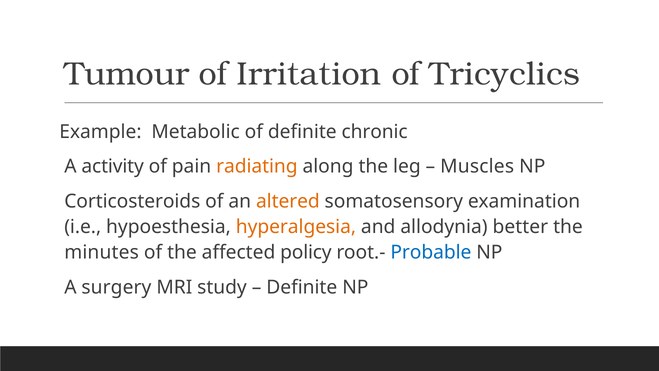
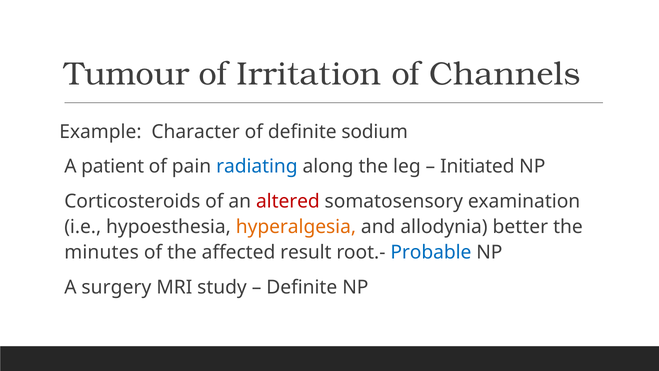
Tricyclics: Tricyclics -> Channels (505, 74)
Metabolic: Metabolic -> Character (196, 132)
chronic: chronic -> sodium (375, 132)
activity: activity -> patient (113, 166)
radiating colour: orange -> blue (257, 166)
Muscles: Muscles -> Initiated (477, 166)
altered colour: orange -> red (288, 201)
policy: policy -> result (306, 252)
